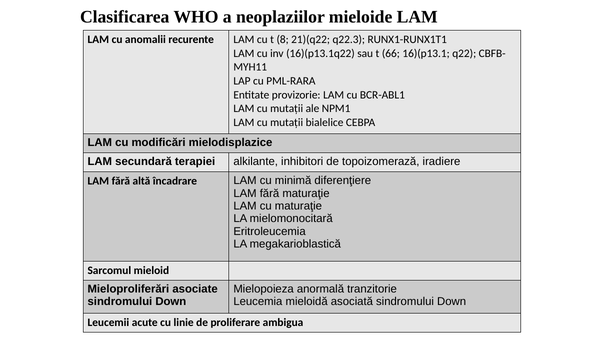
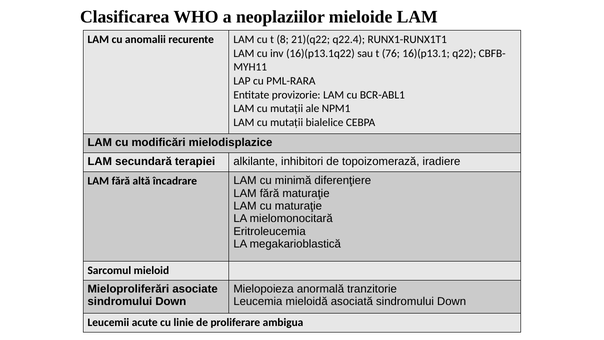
q22.3: q22.3 -> q22.4 (349, 40)
66: 66 -> 76 (391, 53)
